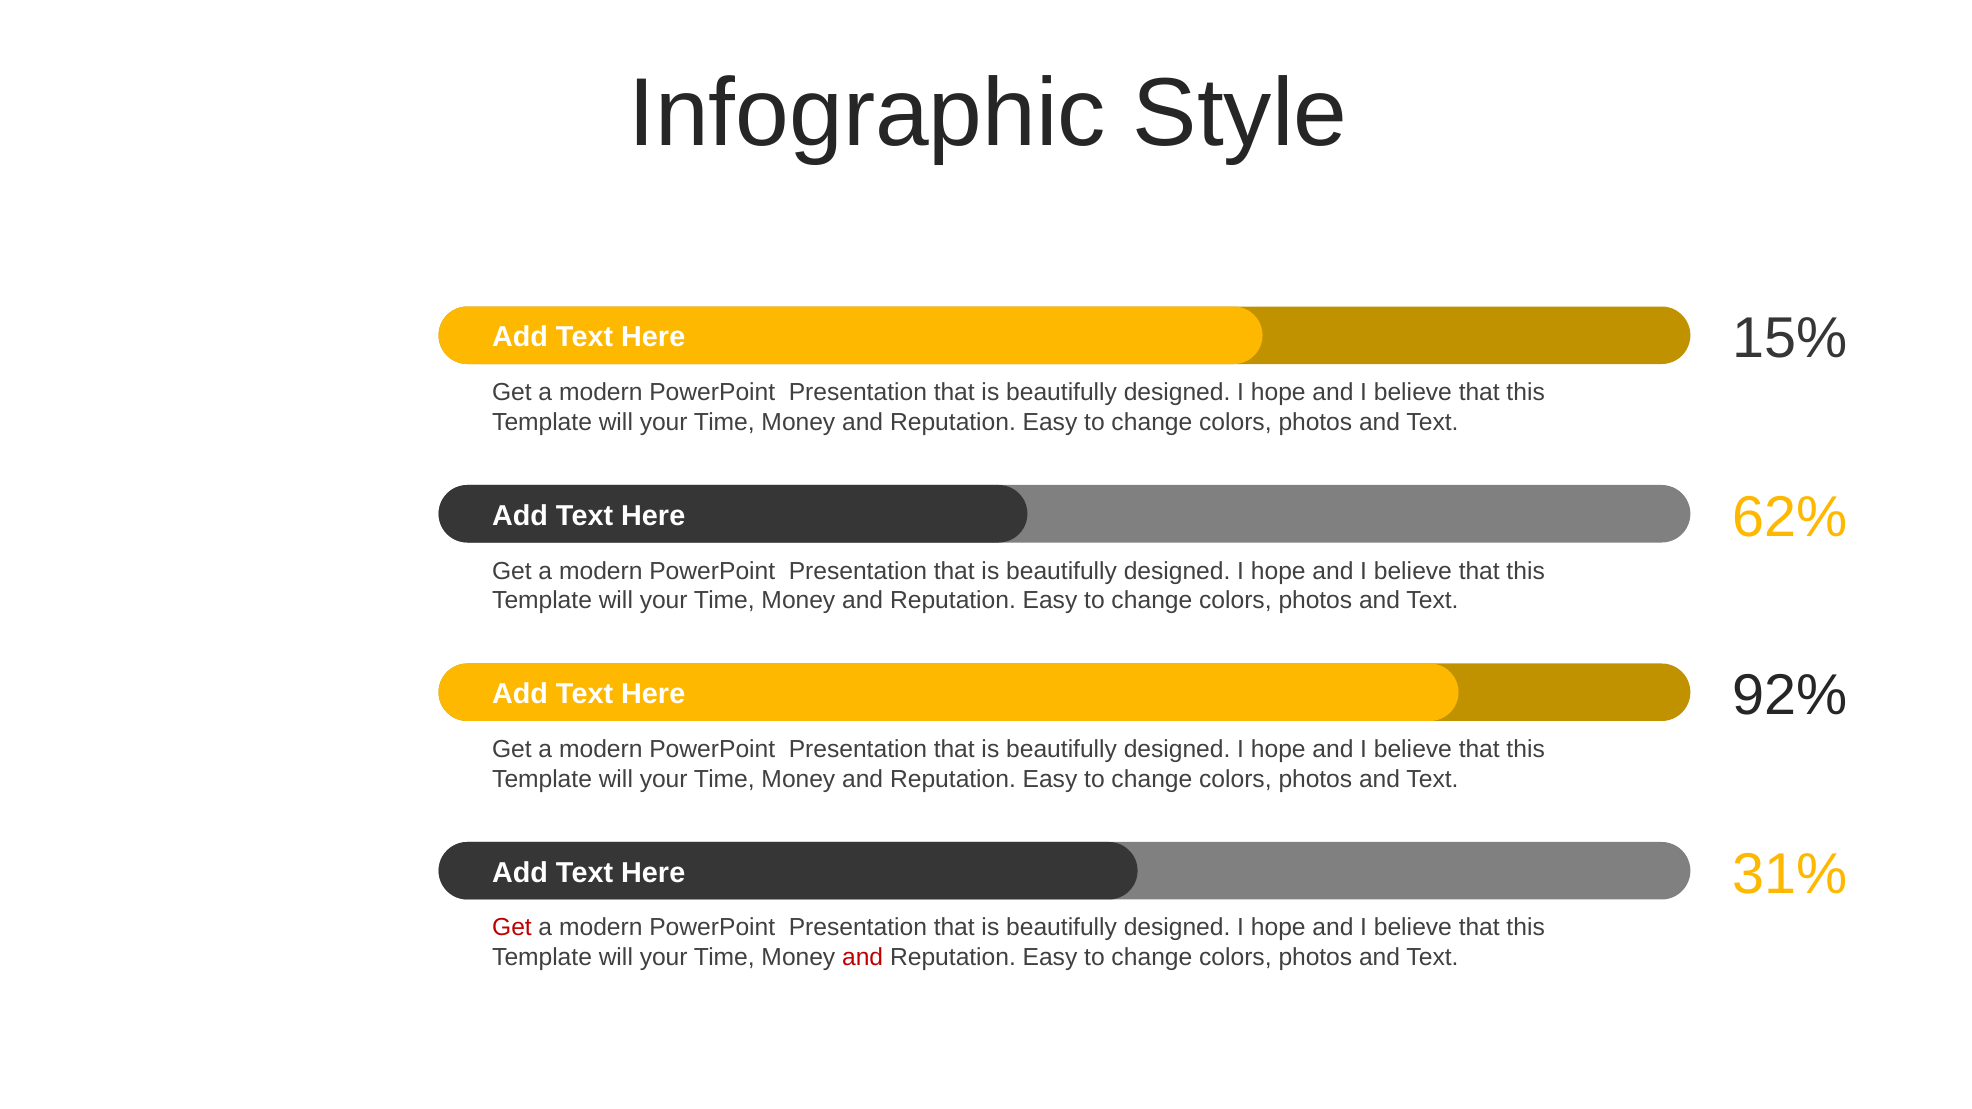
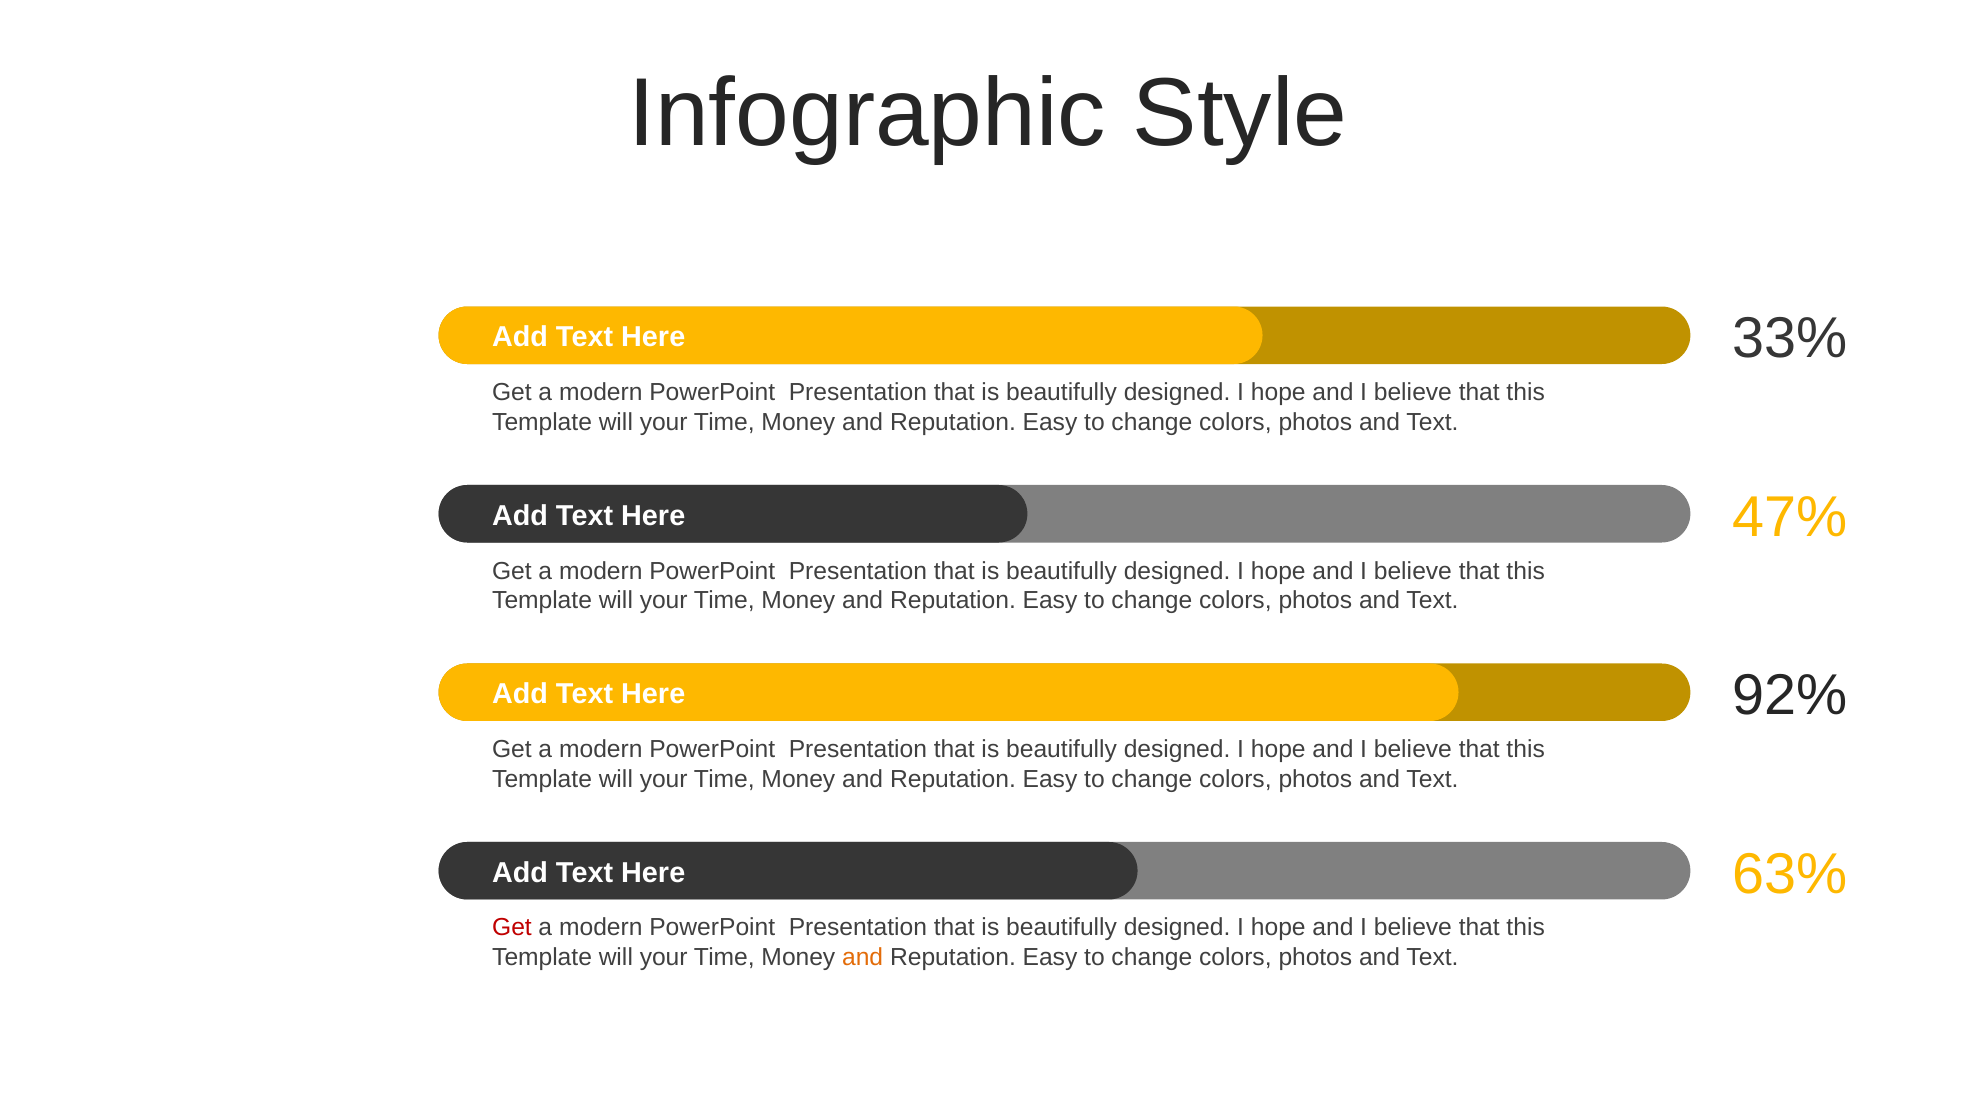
15%: 15% -> 33% (1790, 339)
62%: 62% -> 47% (1790, 517)
31%: 31% -> 63% (1790, 874)
and colour: red -> orange (863, 958)
